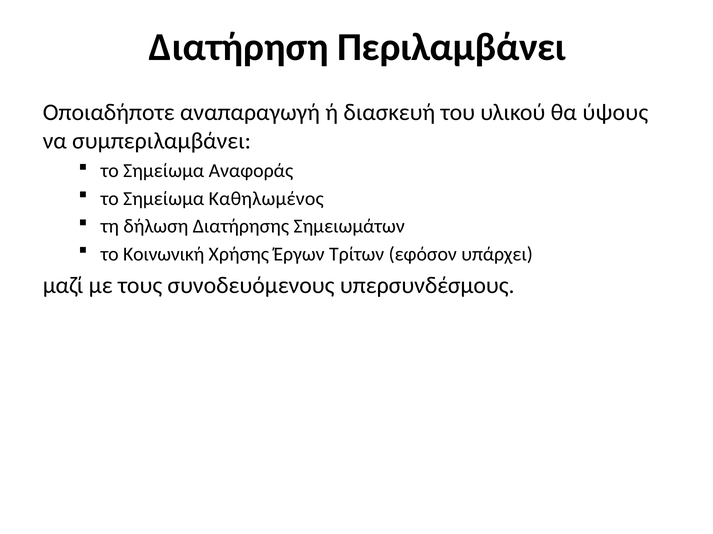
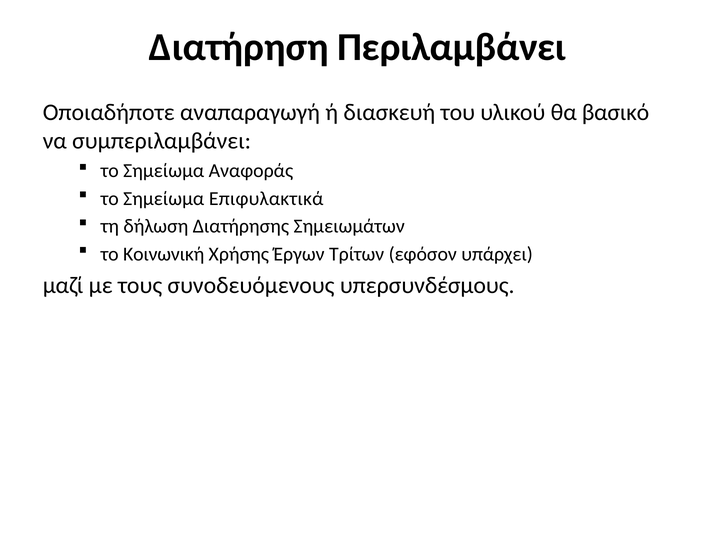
ύψους: ύψους -> βασικό (616, 113)
Καθηλωμένος: Καθηλωμένος -> Επιφυλακτικά (266, 199)
